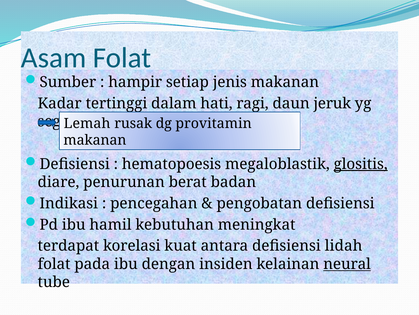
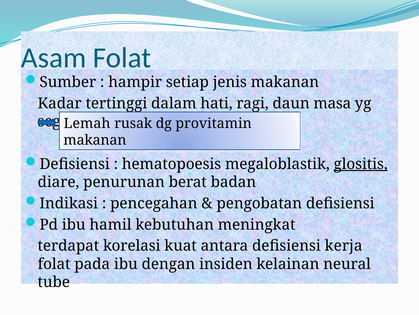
jeruk: jeruk -> masa (332, 103)
lidah: lidah -> kerja (344, 245)
neural underline: present -> none (347, 263)
